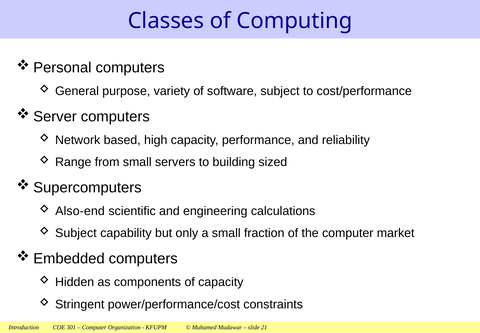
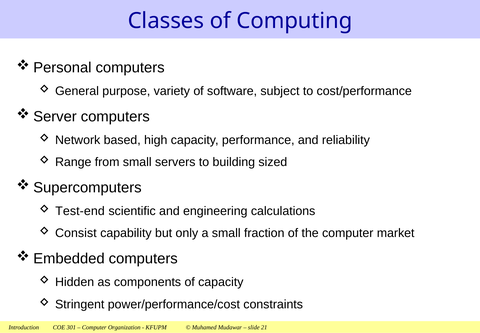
Also-end: Also-end -> Test-end (80, 211)
Subject: Subject -> Consist (76, 233)
